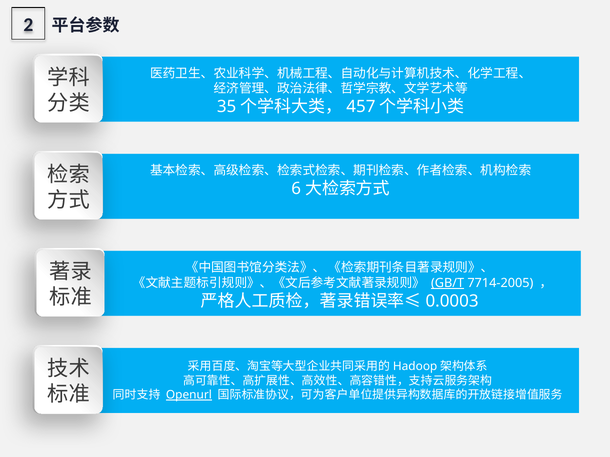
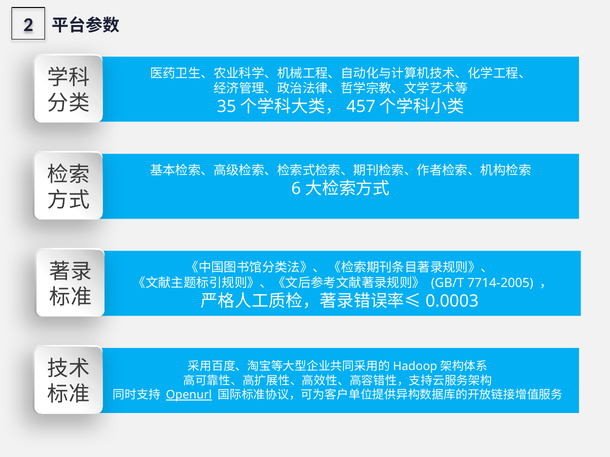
GB/T underline: present -> none (448, 283)
